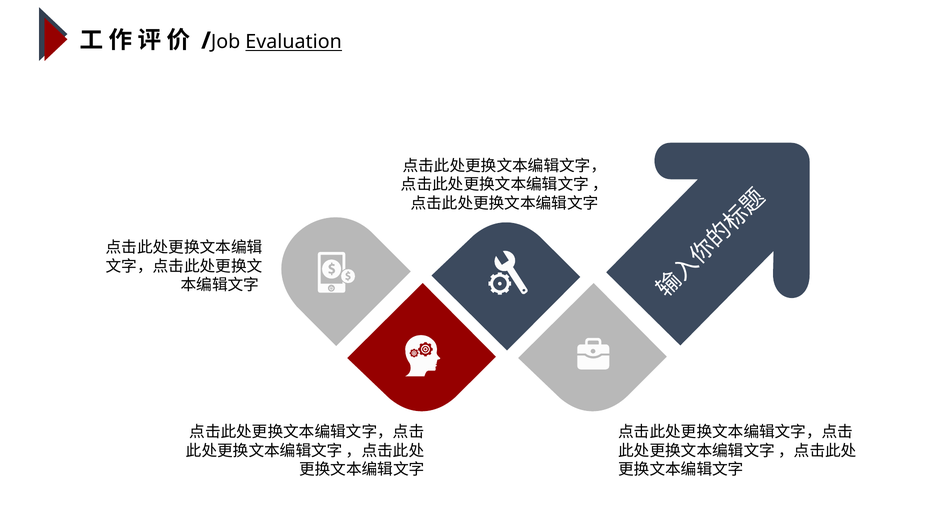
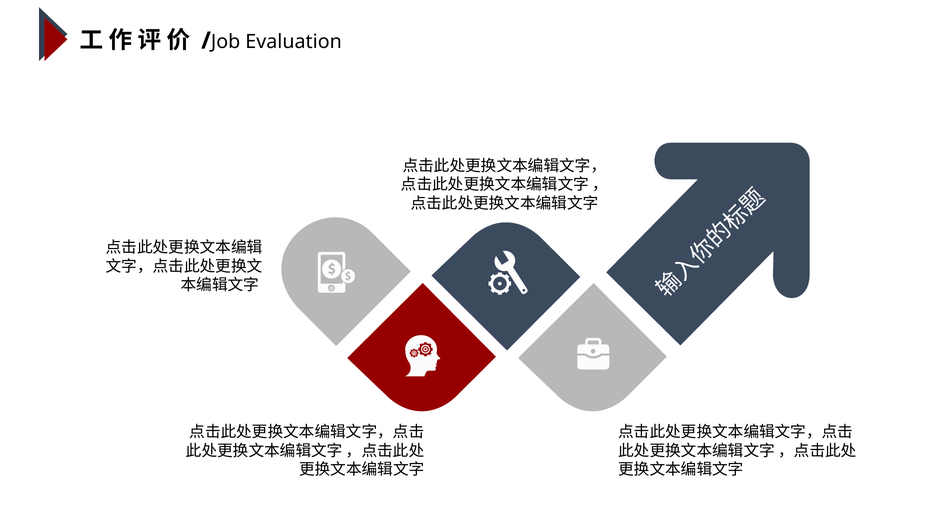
Evaluation underline: present -> none (294, 42)
